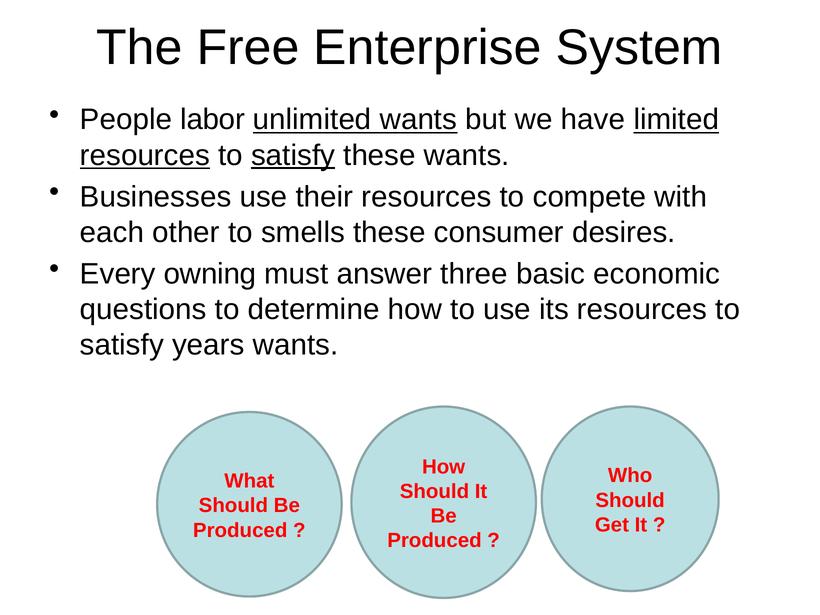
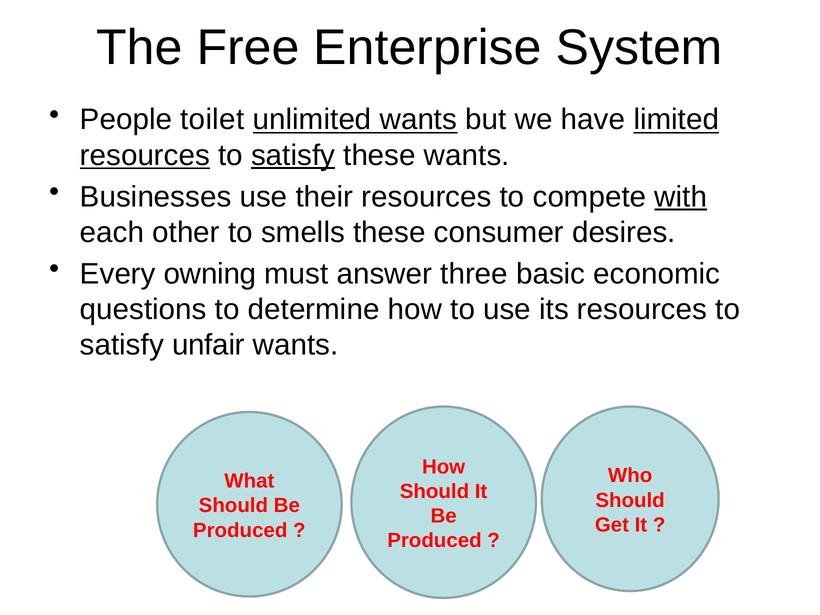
labor: labor -> toilet (212, 120)
with underline: none -> present (681, 197)
years: years -> unfair (208, 345)
